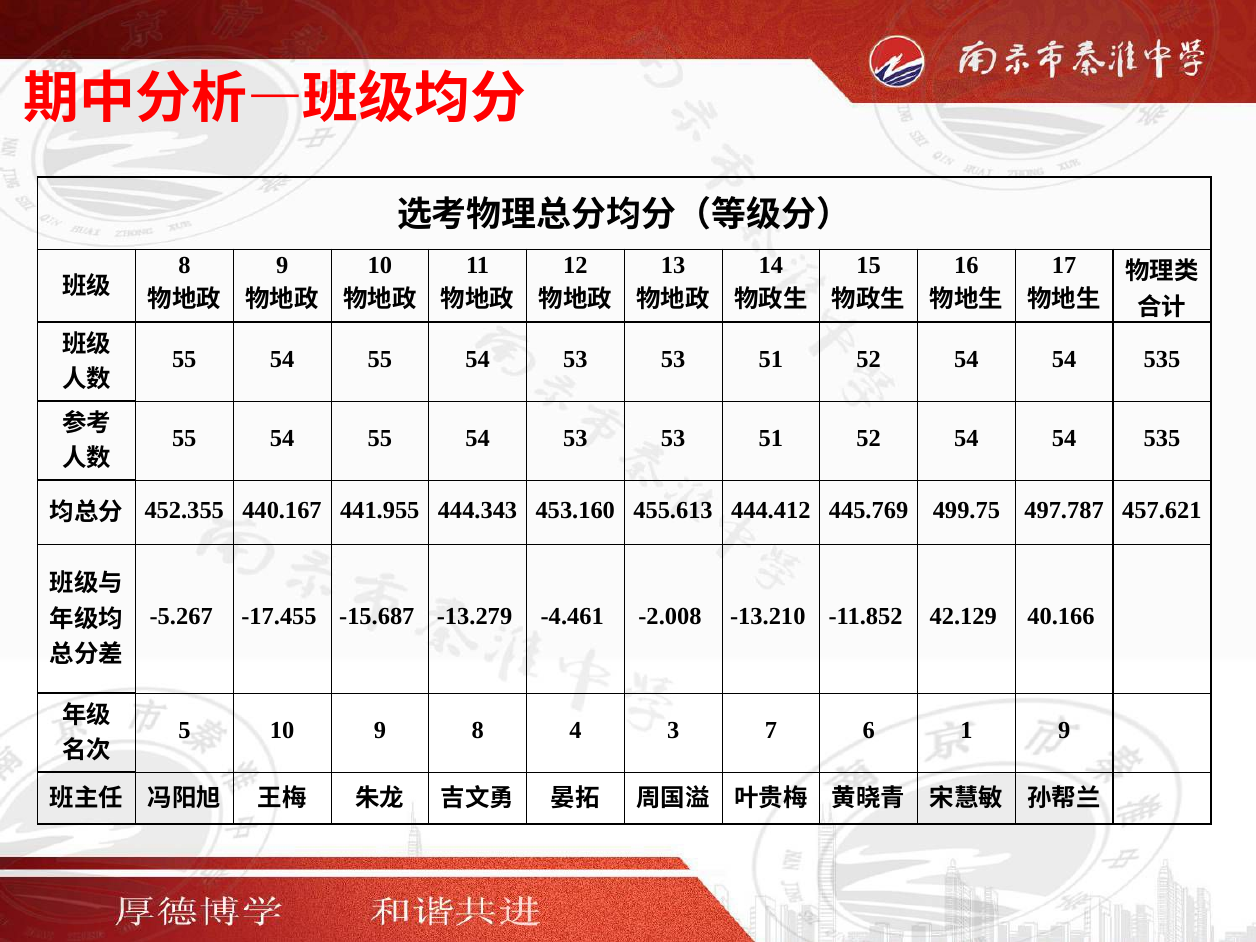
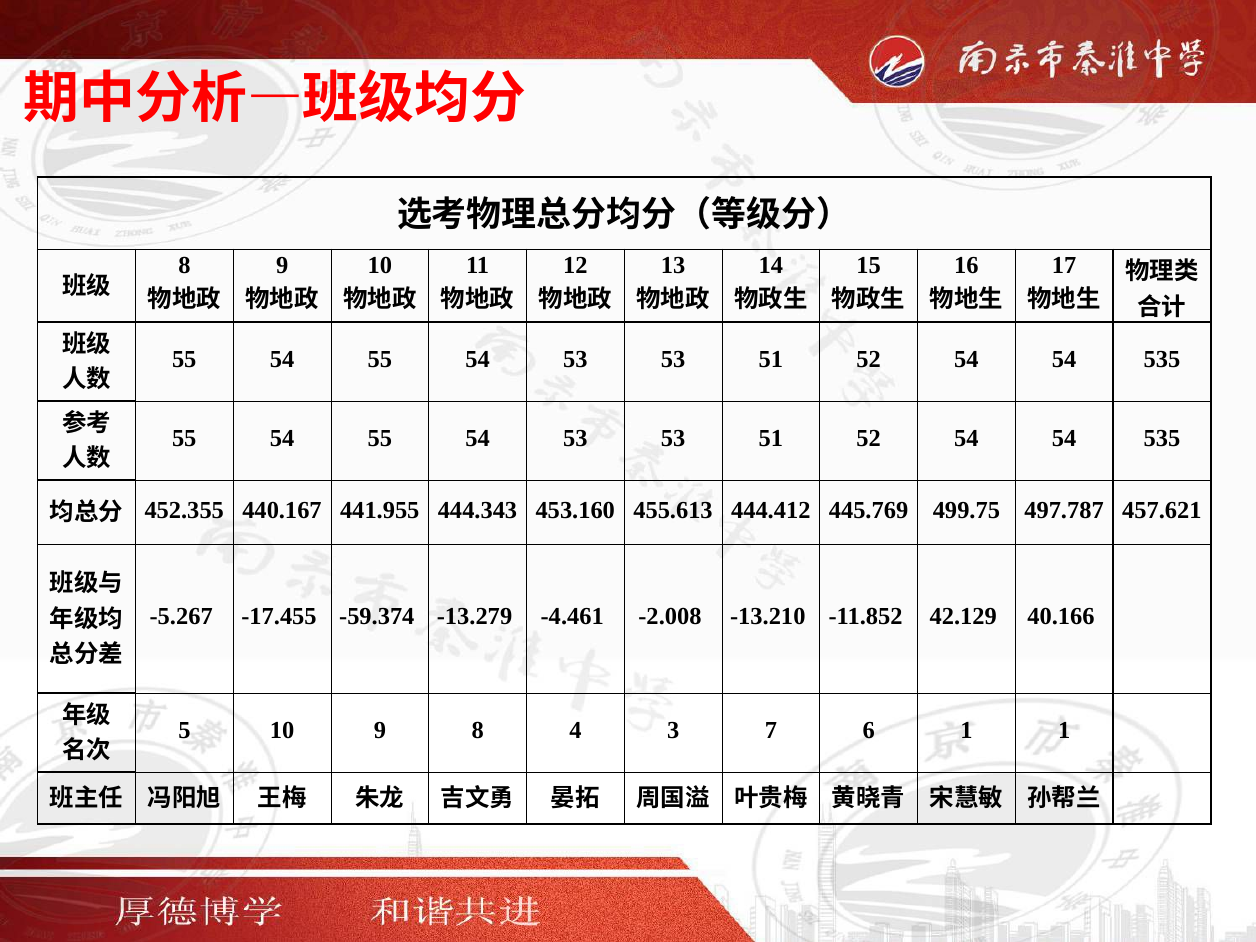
-15.687: -15.687 -> -59.374 (377, 617)
1 9: 9 -> 1 (1064, 731)
